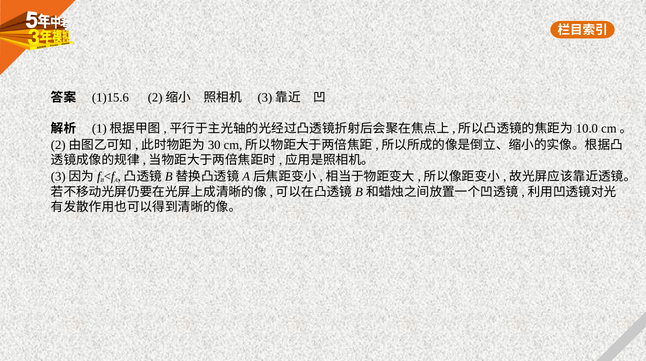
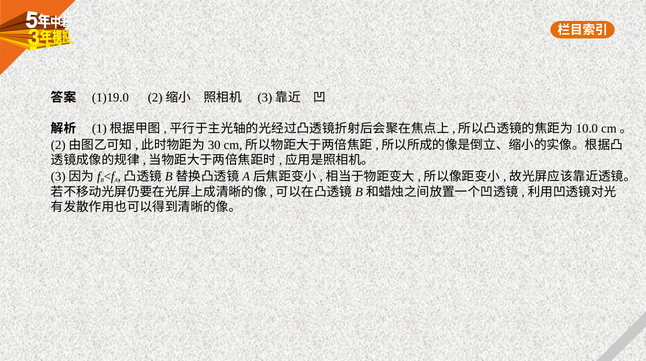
1)15.6: 1)15.6 -> 1)19.0 (110, 98)
